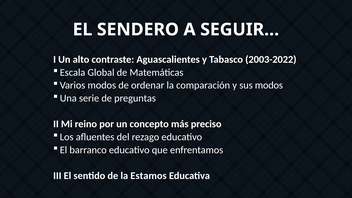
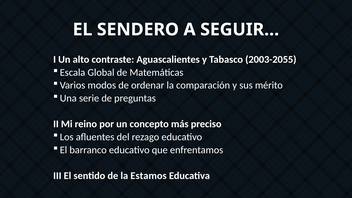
2003-2022: 2003-2022 -> 2003-2055 (271, 60)
sus modos: modos -> mérito (269, 85)
